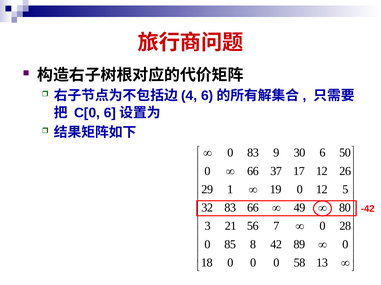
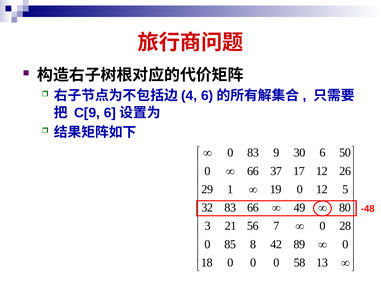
C[0: C[0 -> C[9 (87, 113)
-42: -42 -> -48 (368, 209)
